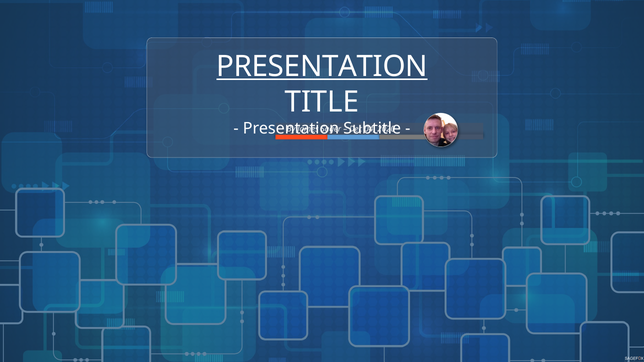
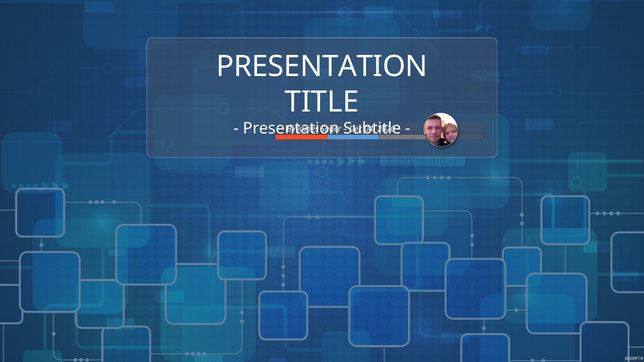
PRESENTATION underline: present -> none (322, 67)
